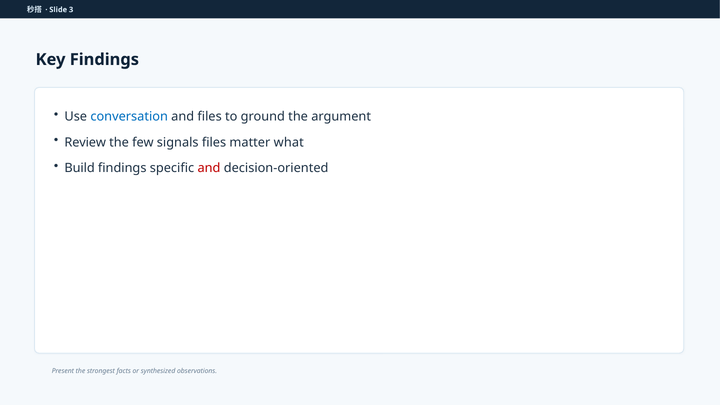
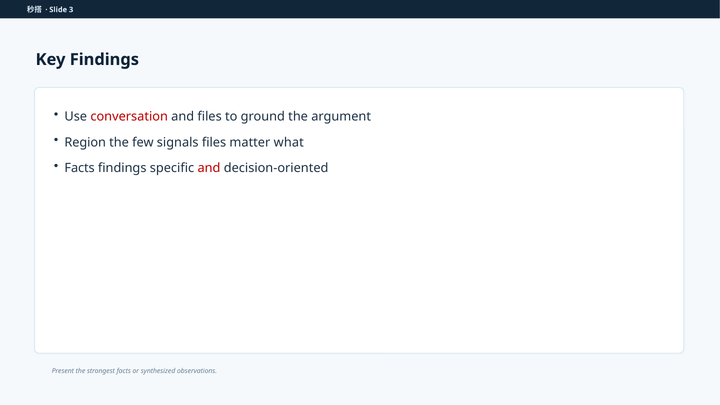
conversation colour: blue -> red (129, 117)
Review: Review -> Region (85, 142)
Build: Build -> Facts (80, 168)
